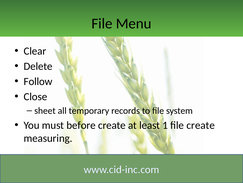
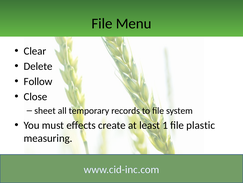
before: before -> effects (81, 125)
file create: create -> plastic (201, 125)
